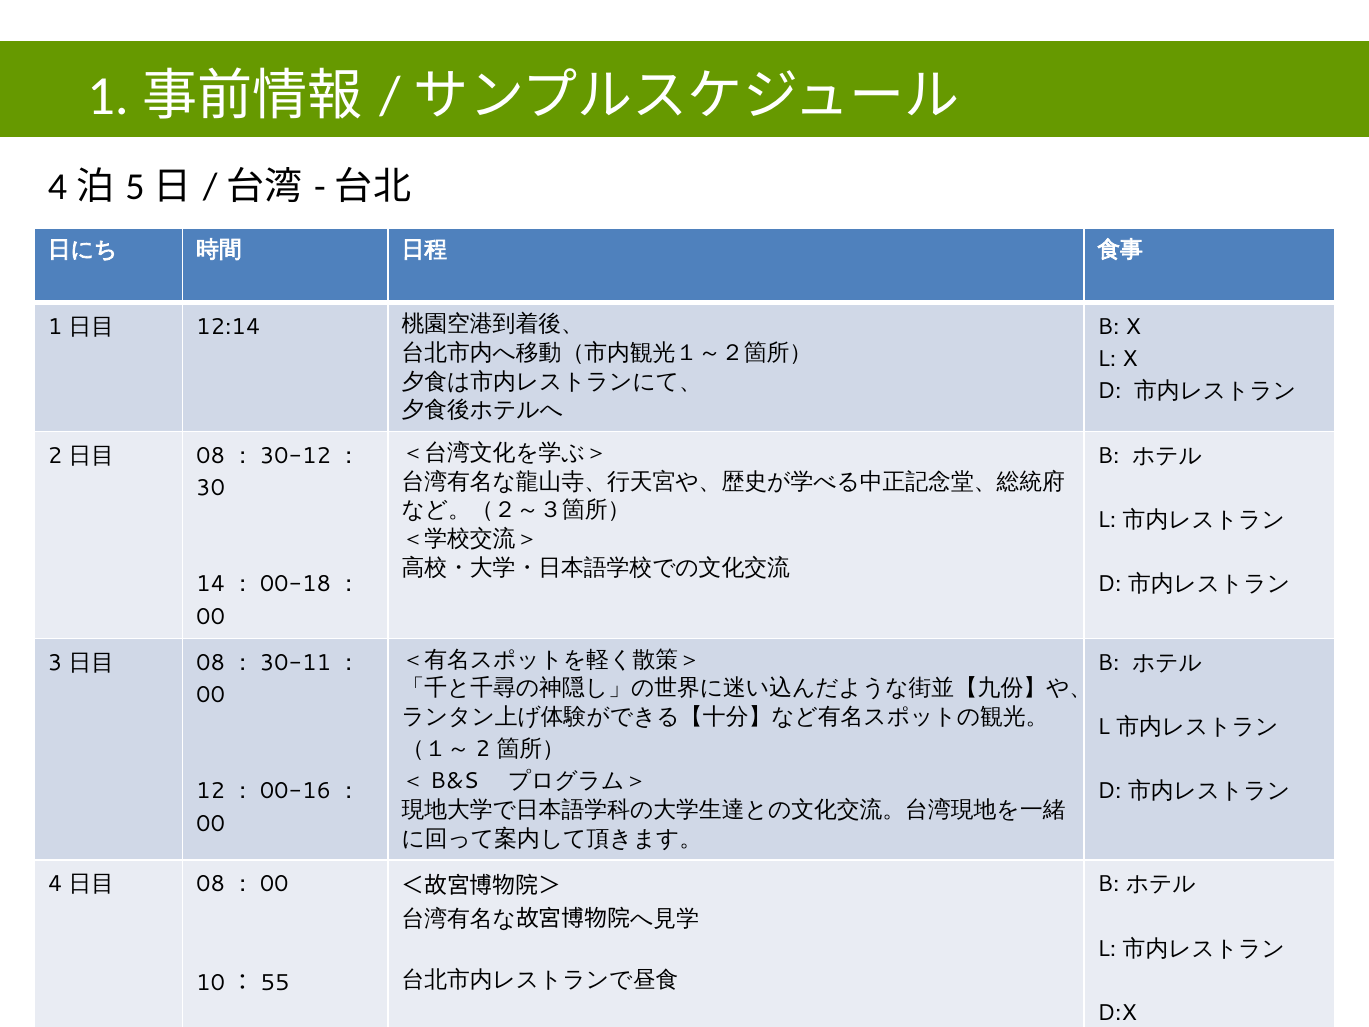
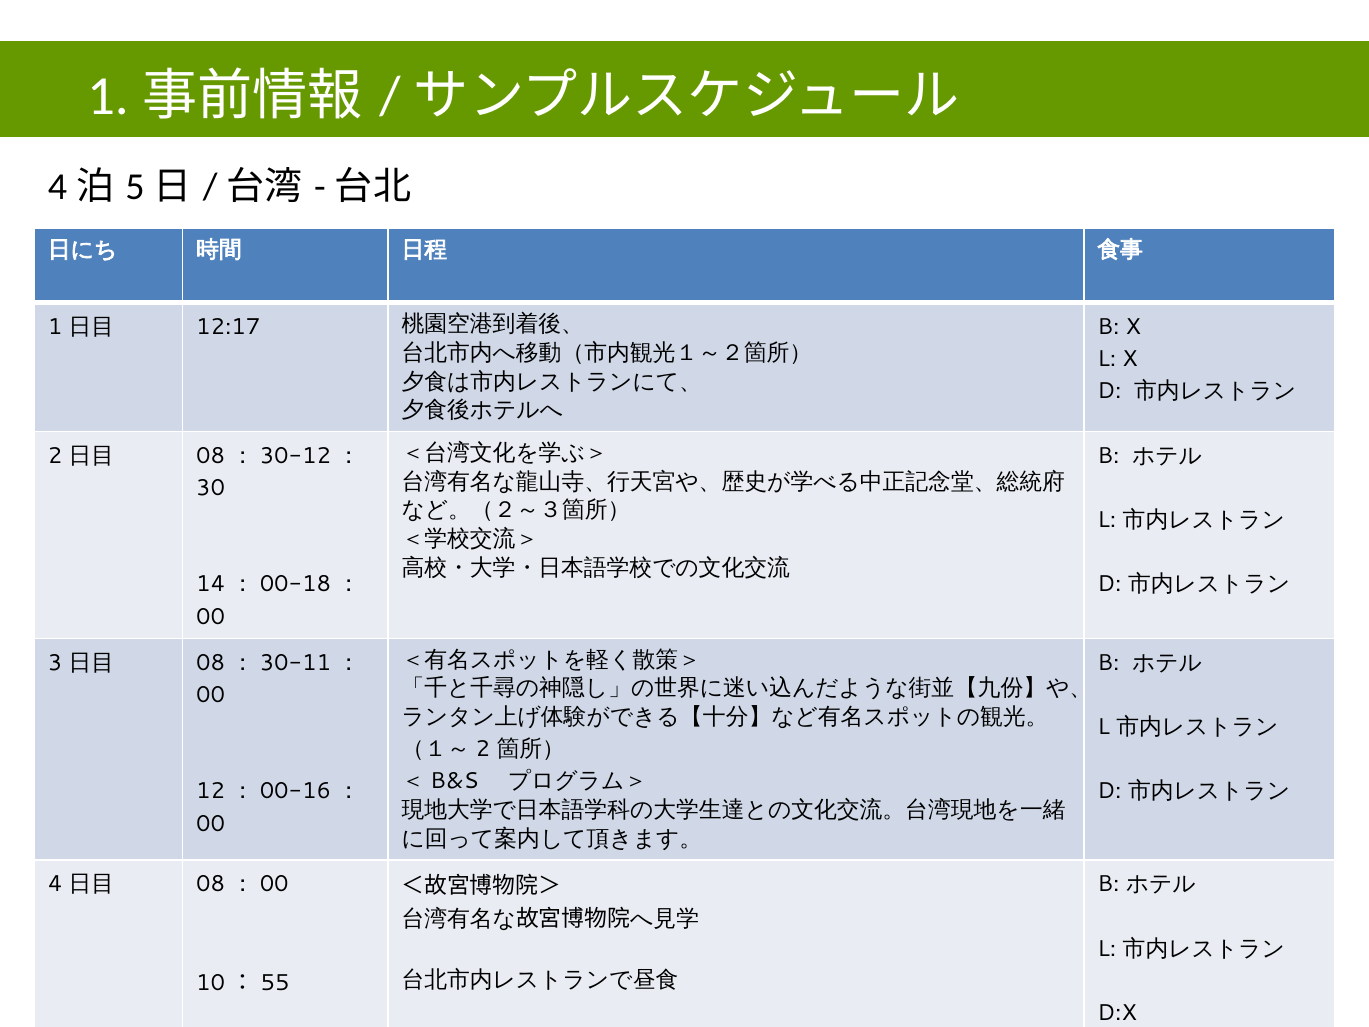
12:14: 12:14 -> 12:17 (228, 327)
